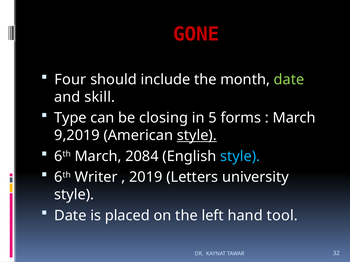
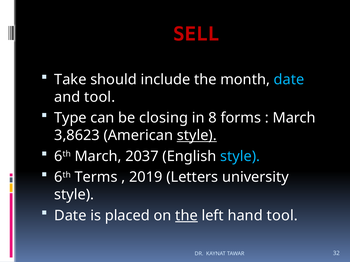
GONE: GONE -> SELL (196, 34)
Four: Four -> Take (70, 80)
date colour: light green -> light blue (289, 80)
and skill: skill -> tool (100, 97)
5: 5 -> 8 (213, 118)
9,2019: 9,2019 -> 3,8623 (77, 136)
2084: 2084 -> 2037 (142, 157)
Writer: Writer -> Terms (96, 177)
the underline: none -> present (186, 216)
